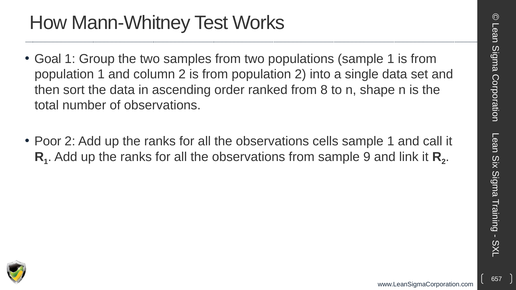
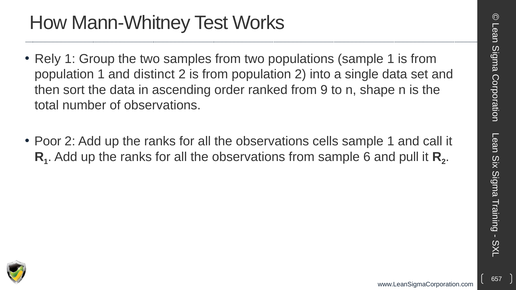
Goal: Goal -> Rely (48, 59)
column: column -> distinct (154, 74)
8: 8 -> 9 (324, 90)
9: 9 -> 6 (367, 157)
link: link -> pull (409, 157)
